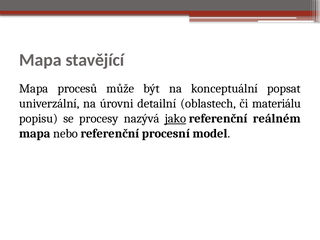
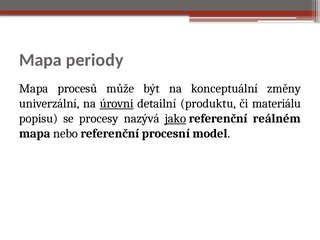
stavějící: stavějící -> periody (95, 60)
popsat: popsat -> změny (284, 89)
úrovni underline: none -> present (117, 104)
oblastech: oblastech -> produktu (208, 104)
